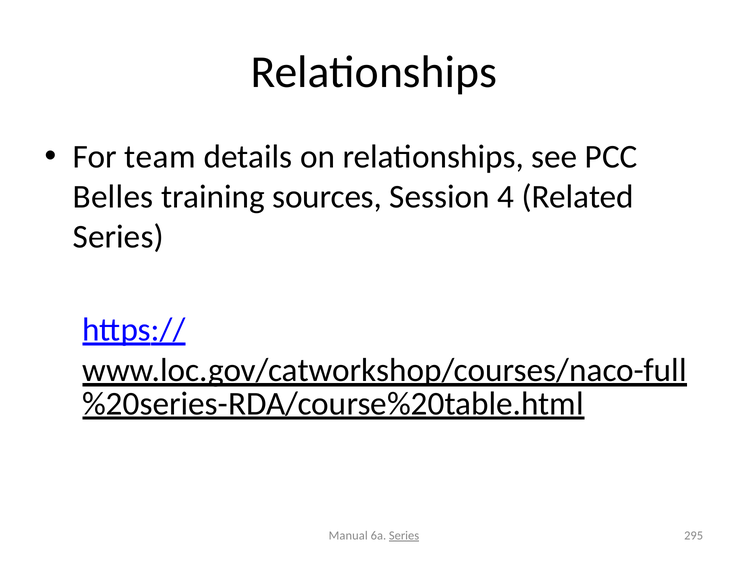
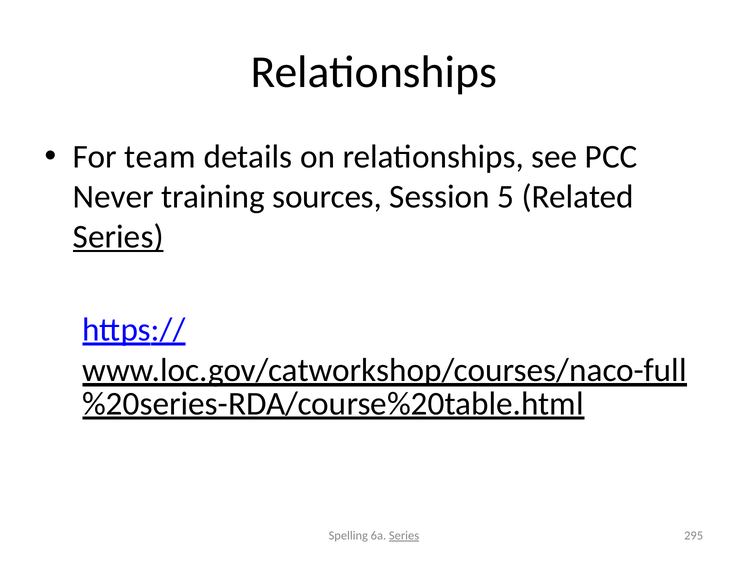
Belles: Belles -> Never (113, 197)
4: 4 -> 5 (506, 197)
Series underline: none -> present (118, 237)
Manual: Manual -> Spelling (348, 536)
